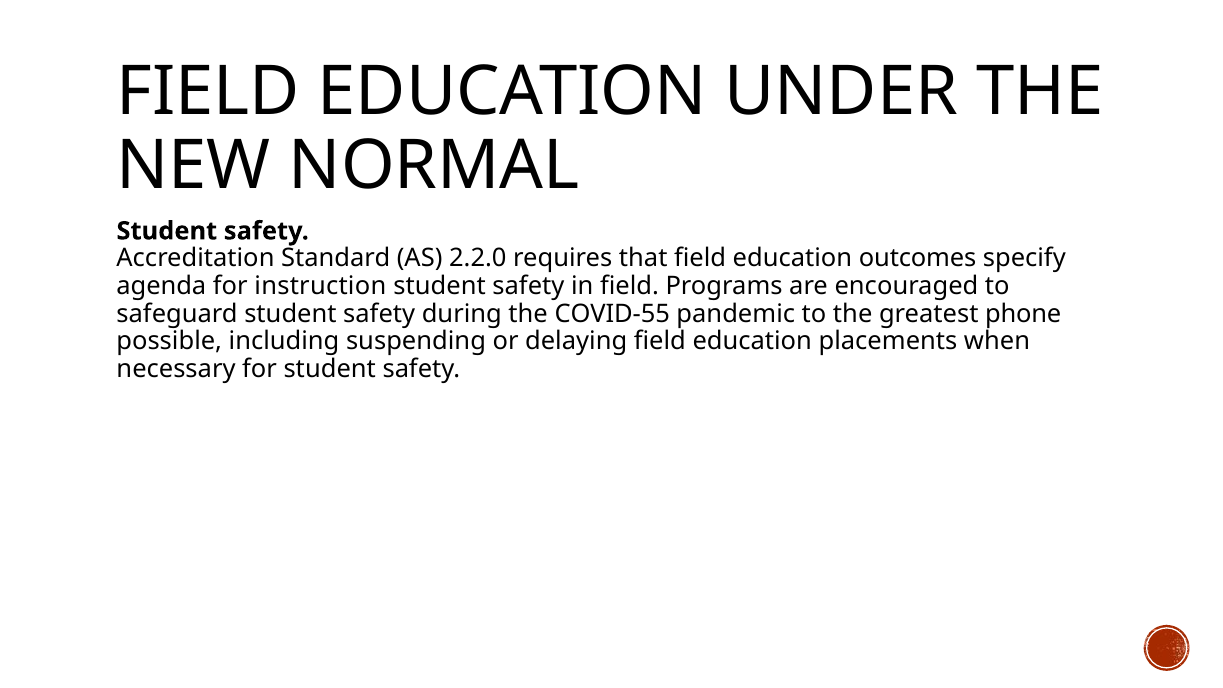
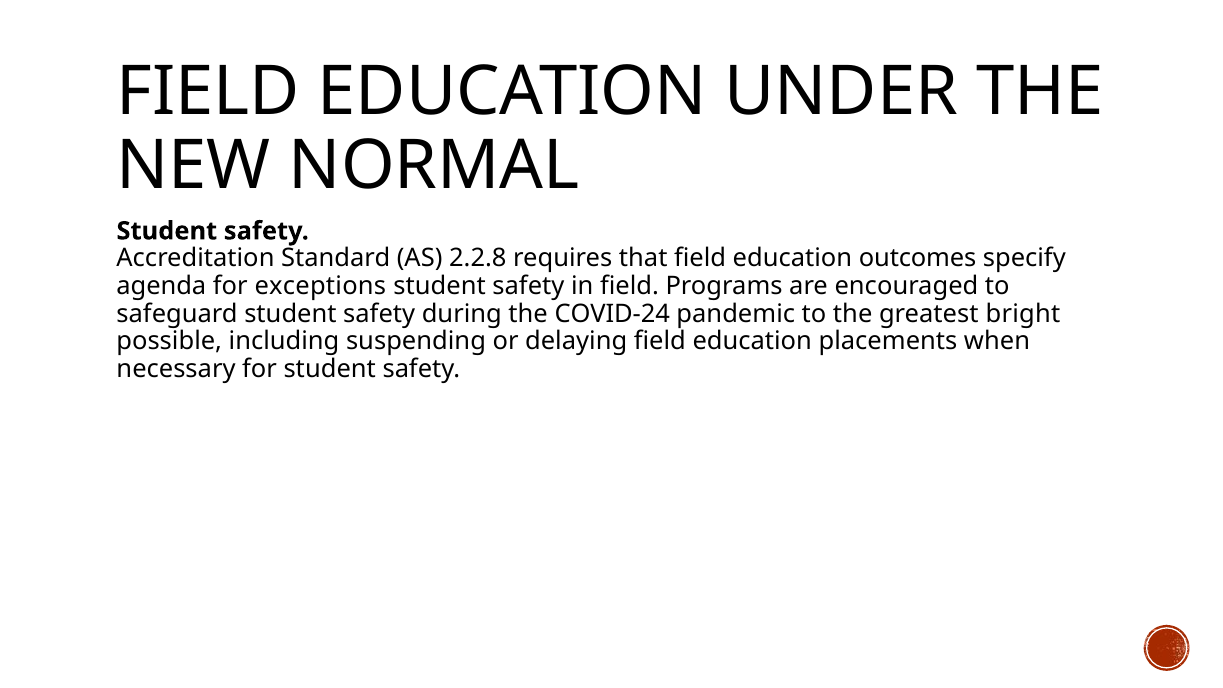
2.2.0: 2.2.0 -> 2.2.8 (478, 259)
instruction: instruction -> exceptions (320, 286)
COVID-55: COVID-55 -> COVID-24 (612, 314)
phone: phone -> bright (1023, 314)
